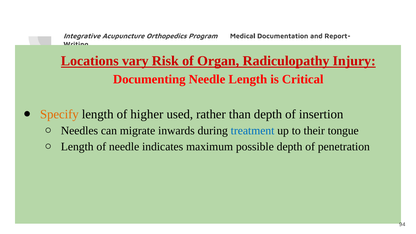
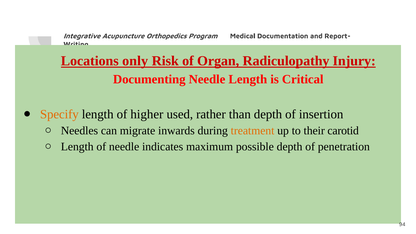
vary: vary -> only (135, 61)
treatment colour: blue -> orange (253, 131)
tongue: tongue -> carotid (343, 131)
